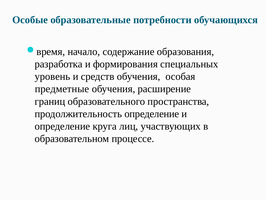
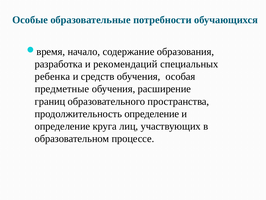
формирования: формирования -> рекомендаций (125, 64)
уровень: уровень -> ребенка (52, 76)
